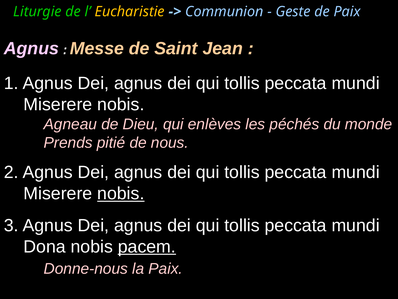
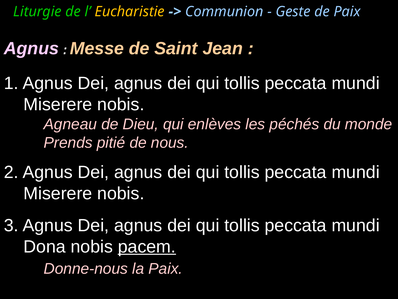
nobis underline: present -> none (121, 193)
